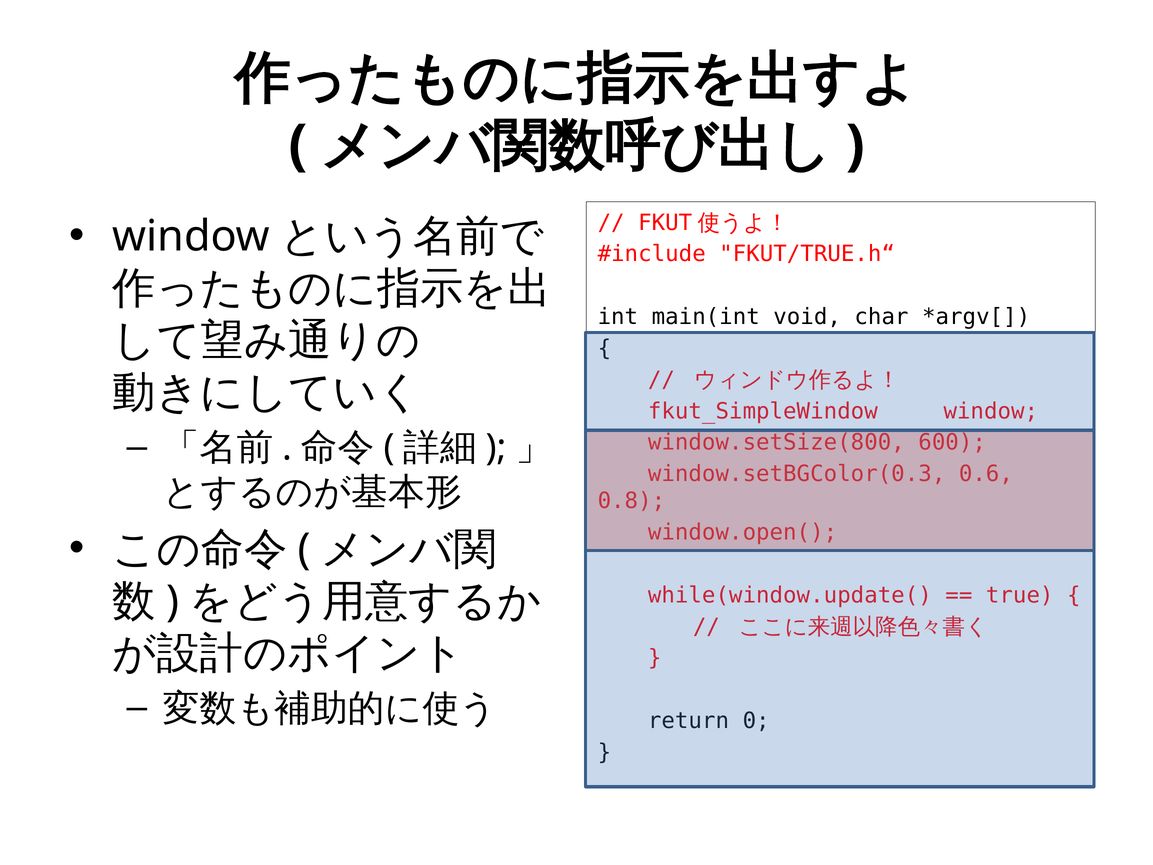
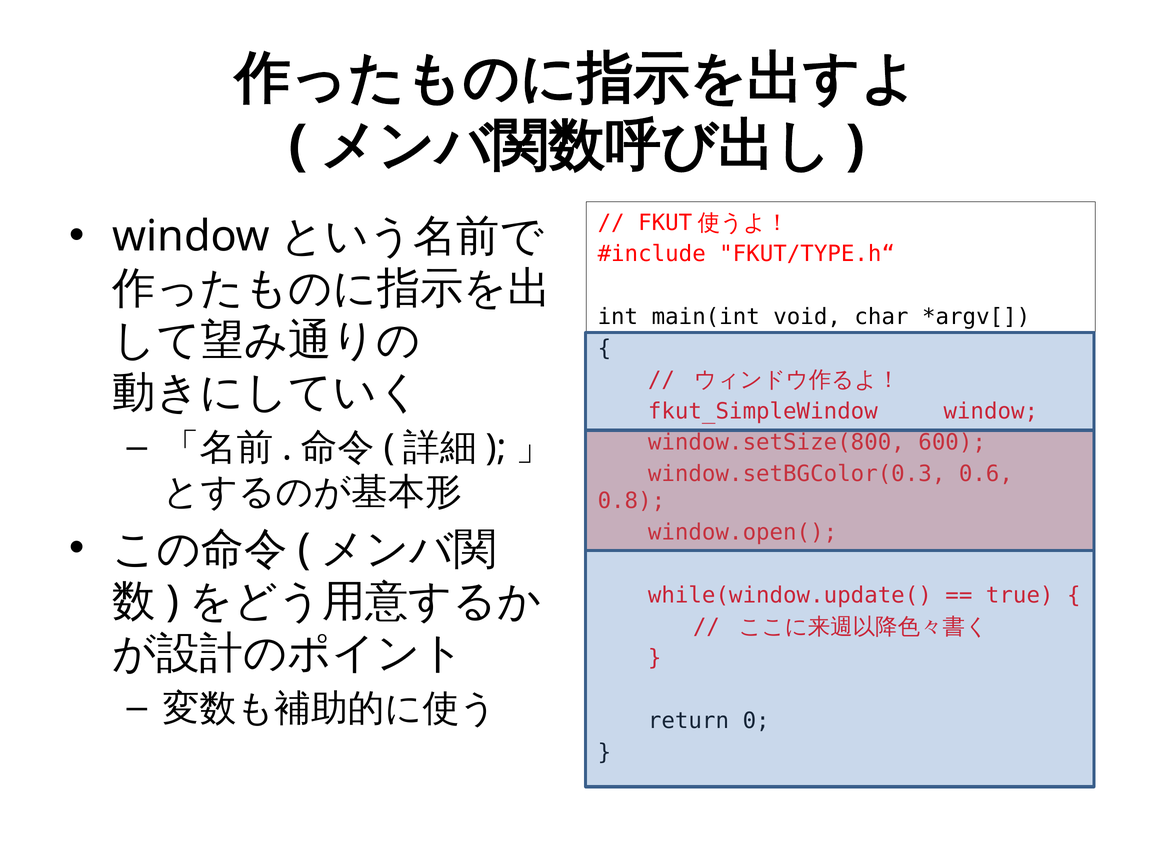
FKUT/TRUE.h“: FKUT/TRUE.h“ -> FKUT/TYPE.h“ (807, 254)
